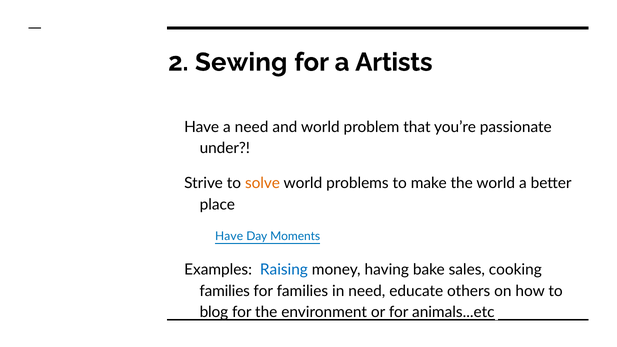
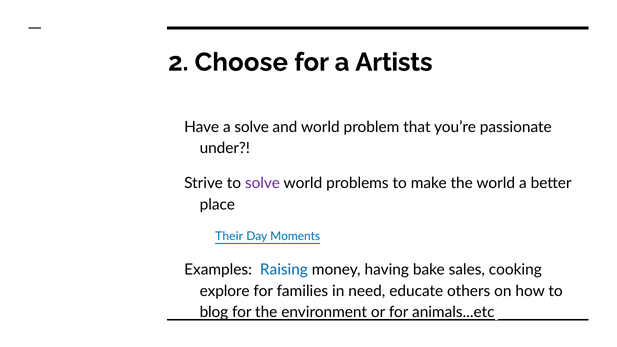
Sewing: Sewing -> Choose (241, 62)
a need: need -> solve (252, 127)
solve colour: orange -> purple (263, 183)
Have: Have -> Their (229, 237)
families: families -> explore (225, 291)
